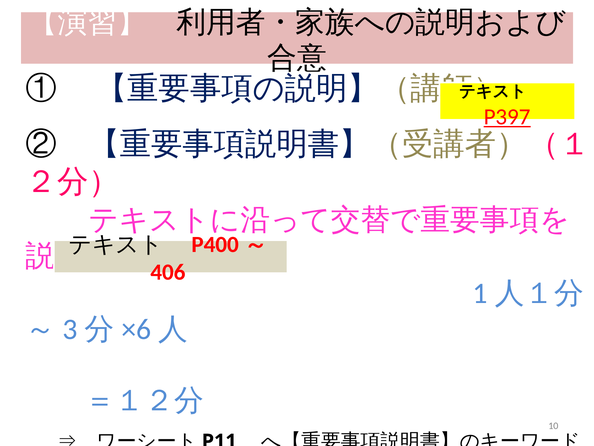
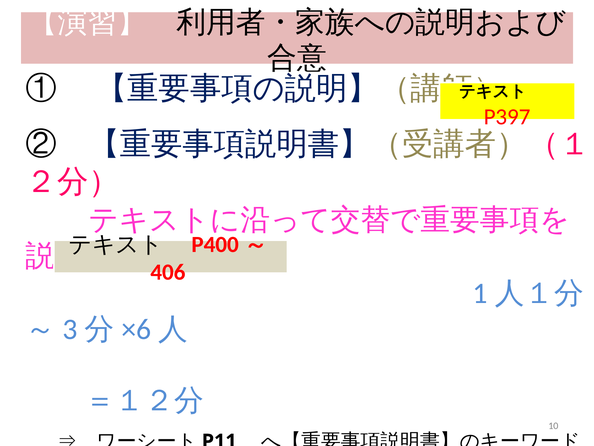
P397 underline: present -> none (507, 117)
